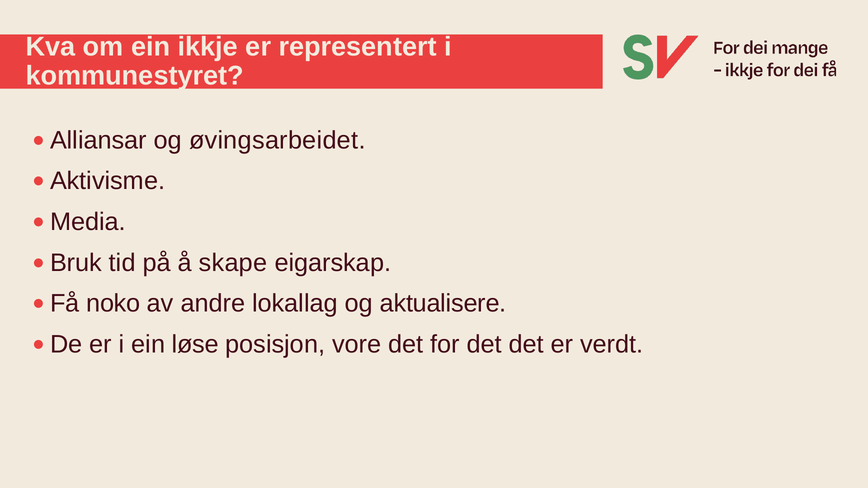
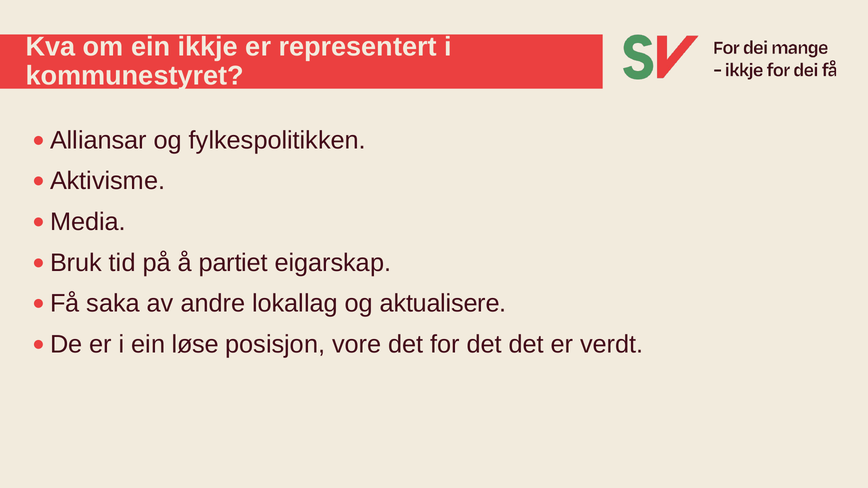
øvingsarbeidet: øvingsarbeidet -> fylkespolitikken (277, 140)
skape: skape -> partiet (233, 263)
noko: noko -> saka (113, 304)
